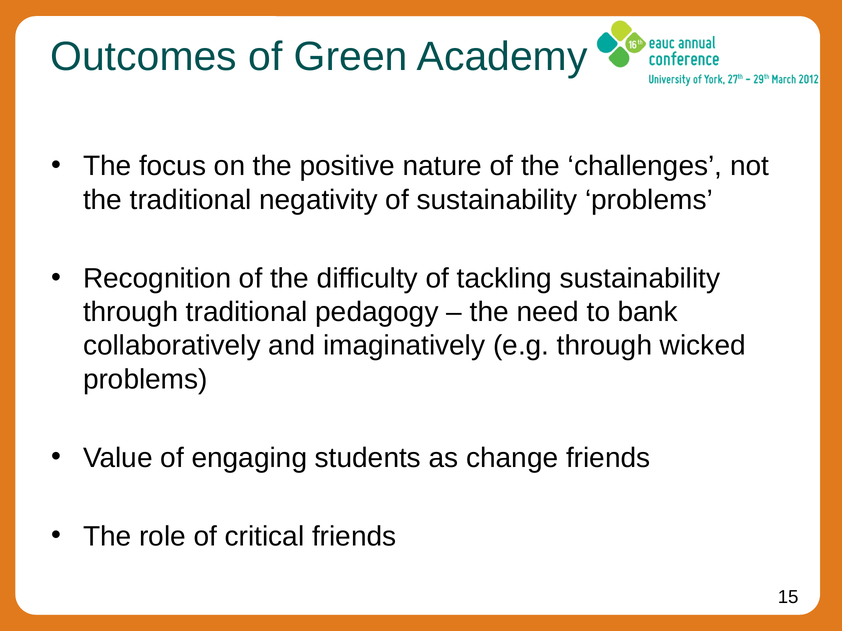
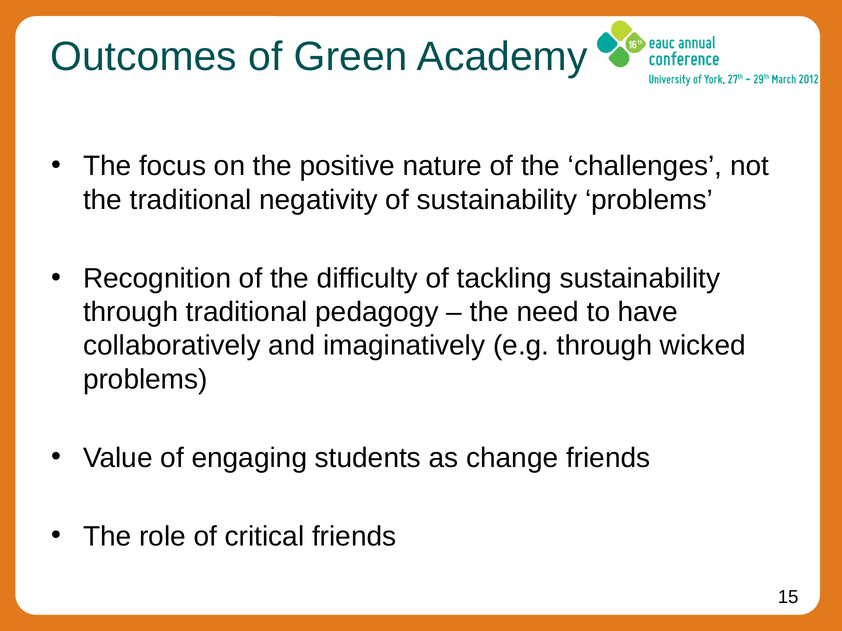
bank: bank -> have (648, 312)
